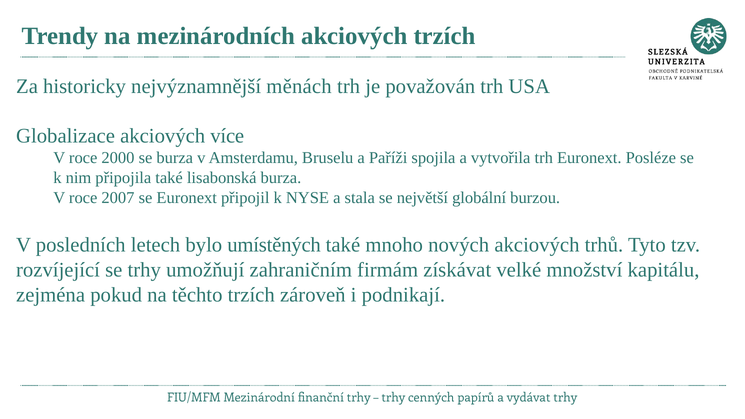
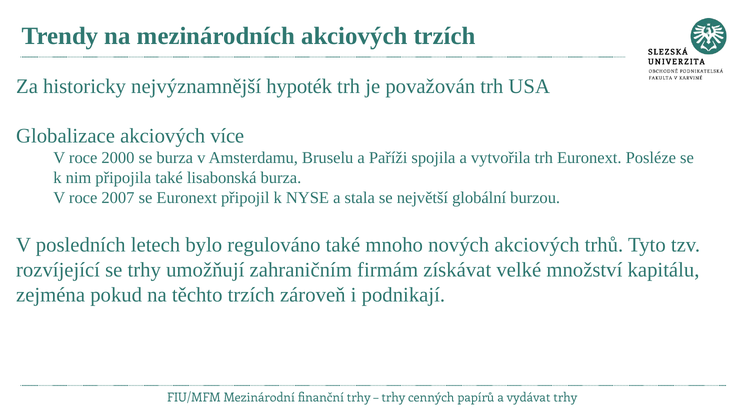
měnách: měnách -> hypoték (299, 86)
umístěných: umístěných -> regulováno (274, 245)
